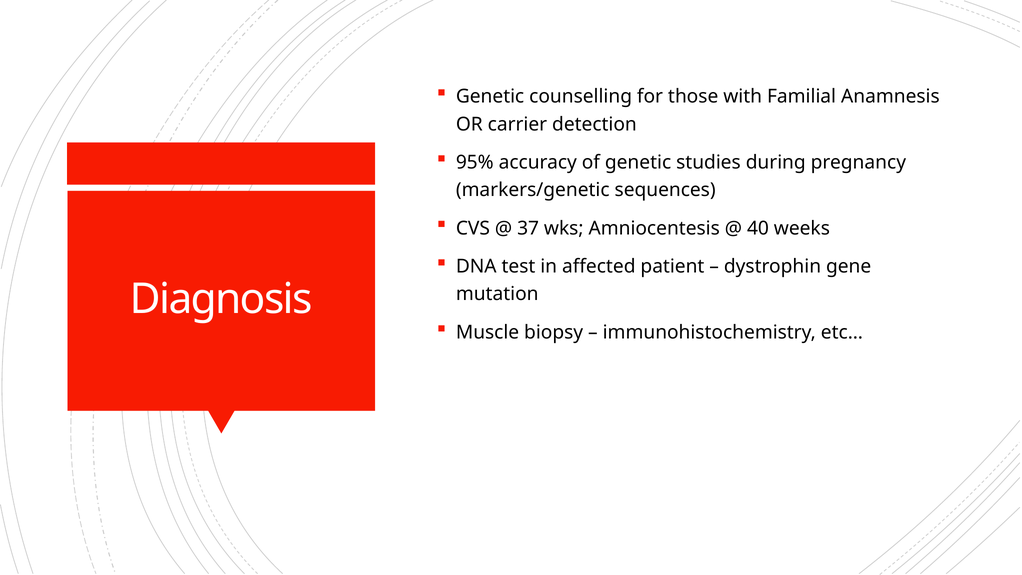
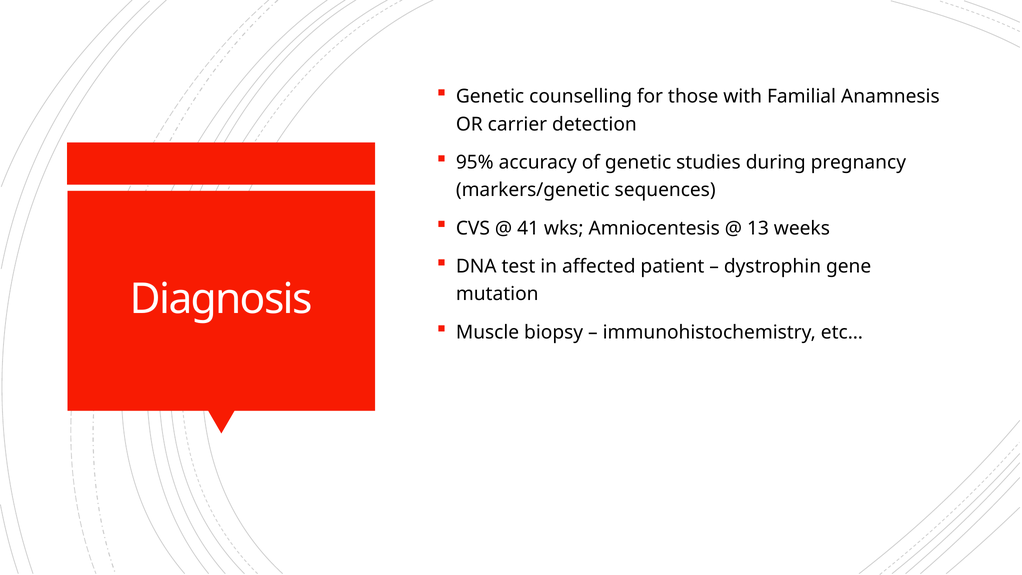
37: 37 -> 41 (528, 228)
40: 40 -> 13 (758, 228)
